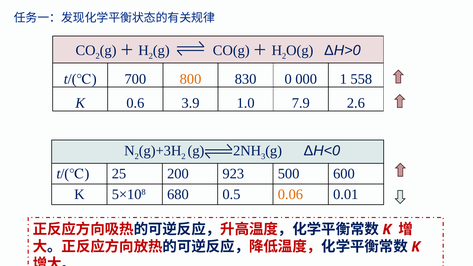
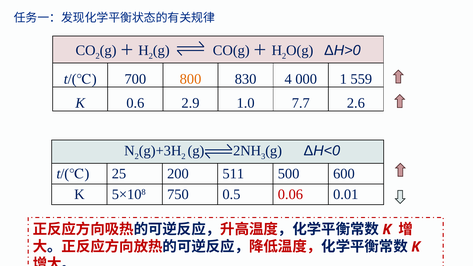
0: 0 -> 4 (288, 79)
558: 558 -> 559 (361, 79)
3.9: 3.9 -> 2.9 (191, 103)
7.9: 7.9 -> 7.7 (301, 103)
923: 923 -> 511 (233, 174)
680: 680 -> 750 (178, 194)
0.06 colour: orange -> red (290, 194)
